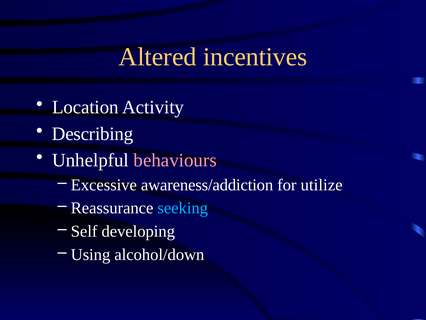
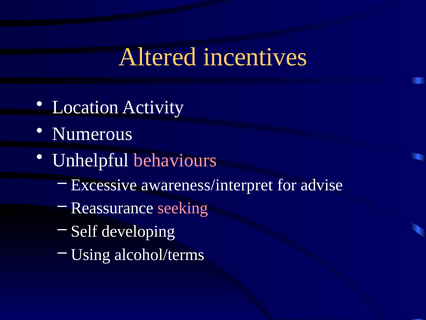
Describing: Describing -> Numerous (92, 134)
awareness/addiction: awareness/addiction -> awareness/interpret (207, 185)
utilize: utilize -> advise (322, 185)
seeking colour: light blue -> pink (183, 208)
alcohol/down: alcohol/down -> alcohol/terms (159, 254)
